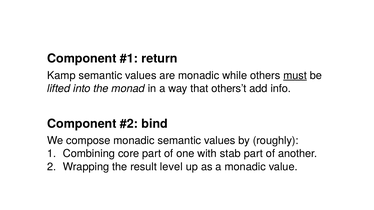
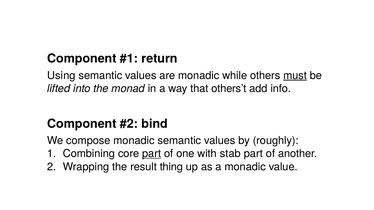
Kamp: Kamp -> Using (61, 76)
part underline: none -> present (152, 154)
level: level -> thing (171, 167)
